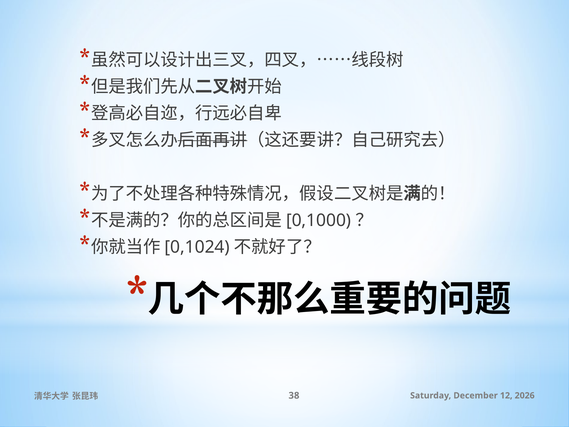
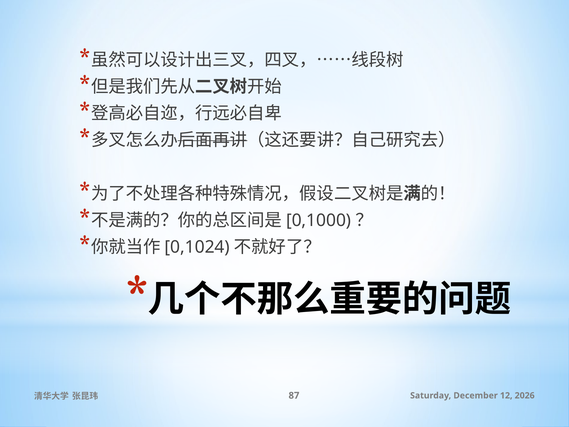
38: 38 -> 87 (294, 395)
